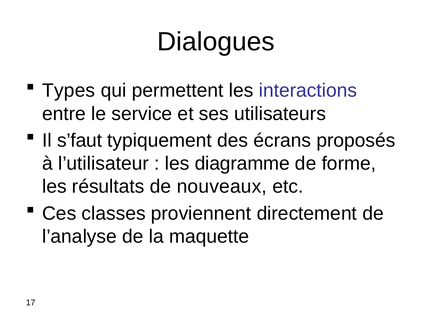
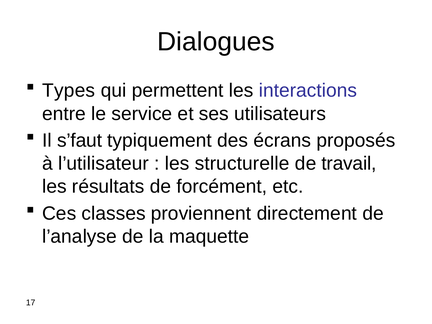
diagramme: diagramme -> structurelle (242, 164)
forme: forme -> travail (349, 164)
nouveaux: nouveaux -> forcément (222, 187)
